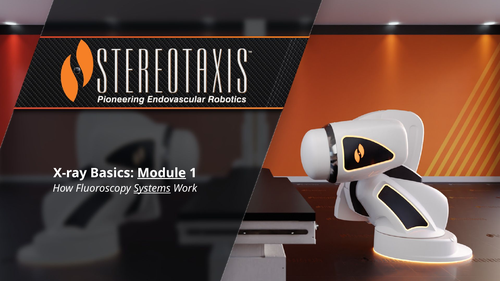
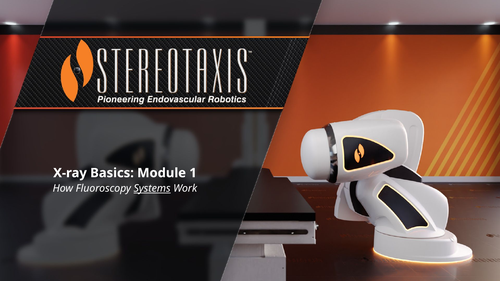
Module underline: present -> none (162, 173)
